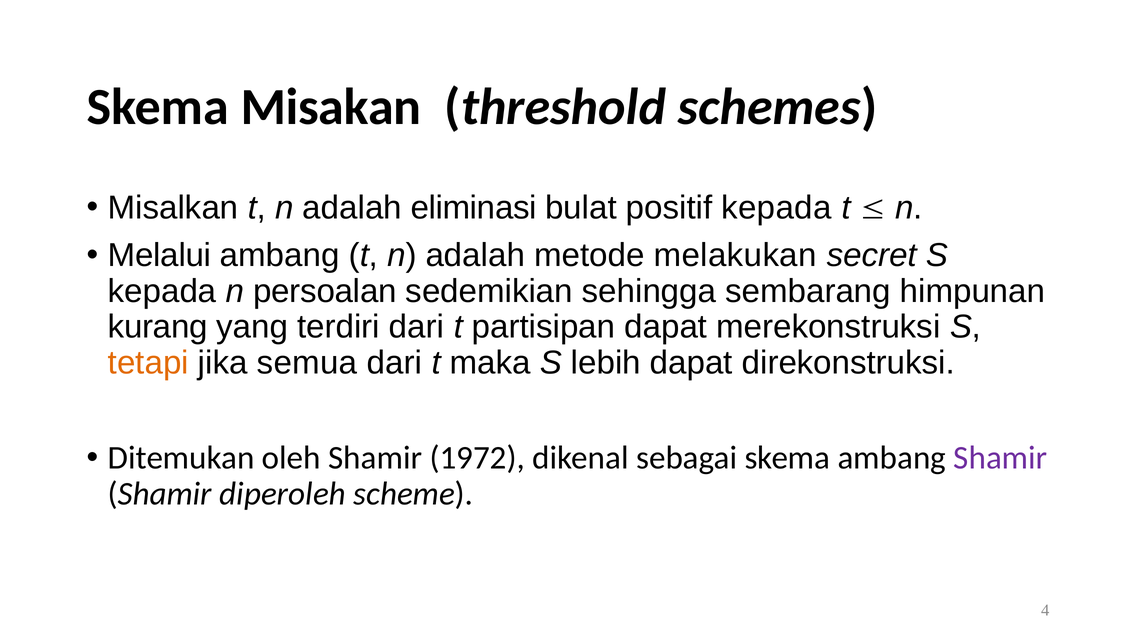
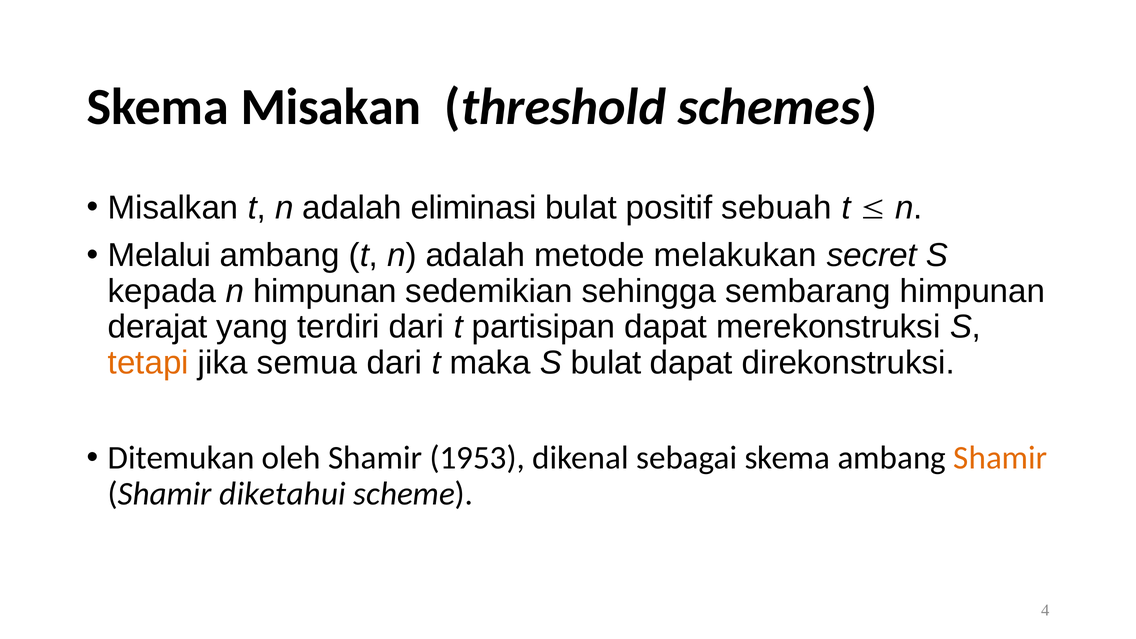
positif kepada: kepada -> sebuah (776, 208)
n persoalan: persoalan -> himpunan (325, 291)
kurang: kurang -> derajat (158, 327)
S lebih: lebih -> bulat (606, 363)
1972: 1972 -> 1953 (477, 458)
Shamir colour: purple -> orange (1000, 458)
diperoleh: diperoleh -> diketahui (283, 494)
